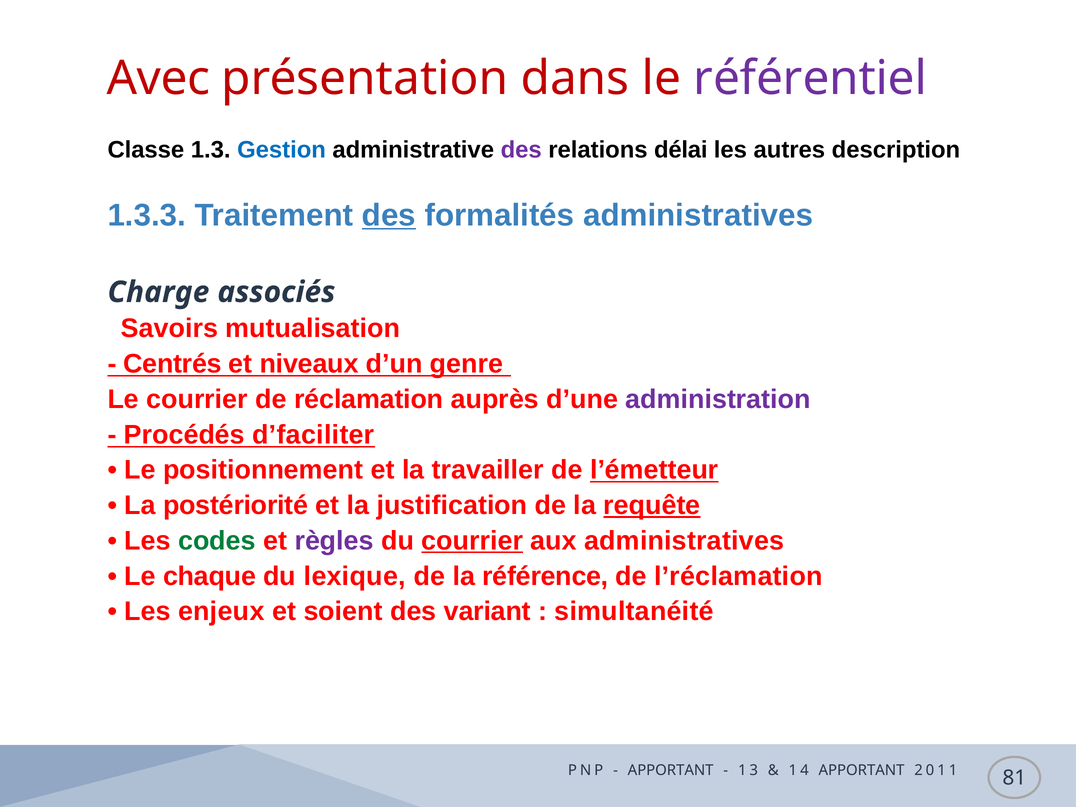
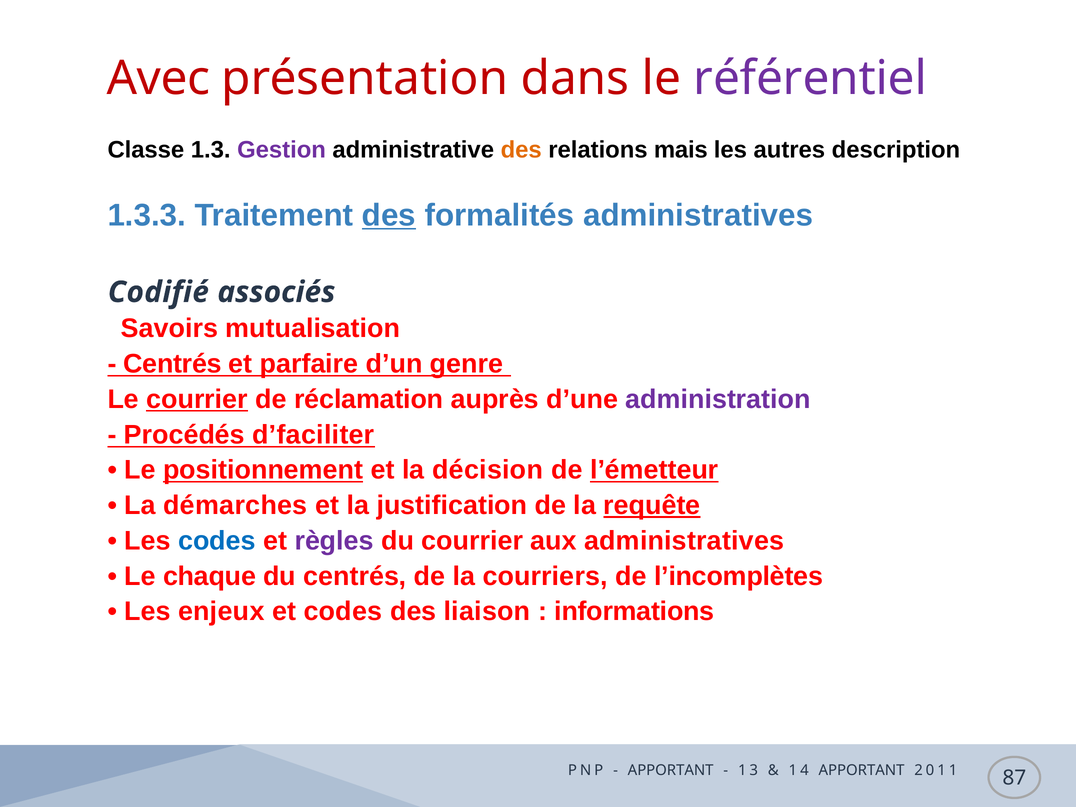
Gestion colour: blue -> purple (282, 150)
des colour: purple -> orange (521, 150)
délai: délai -> mais (681, 150)
Charge: Charge -> Codifié (158, 292)
niveaux: niveaux -> parfaire (309, 364)
courrier underline: none -> present (197, 399)
positionnement underline: none -> present (263, 470)
travailler: travailler -> décision (488, 470)
postériorité: postériorité -> démarches (235, 505)
codes colour: green -> blue (217, 541)
courrier underline: present -> none (472, 541)
du lexique: lexique -> centrés (355, 576)
référence: référence -> courriers (545, 576)
l’réclamation: l’réclamation -> l’incomplètes (739, 576)
et soient: soient -> codes (343, 612)
variant: variant -> liaison (487, 612)
simultanéité: simultanéité -> informations (634, 612)
81: 81 -> 87 (1014, 778)
